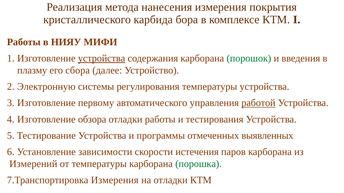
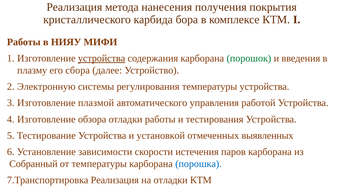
нанесения измерения: измерения -> получения (221, 7)
первому: первому -> плазмой (96, 103)
работой underline: present -> none (258, 103)
программы: программы -> установкой (161, 136)
Измерений: Измерений -> Собранный (33, 164)
порошка colour: green -> blue (198, 164)
Измерения: Измерения -> Реализация (115, 181)
